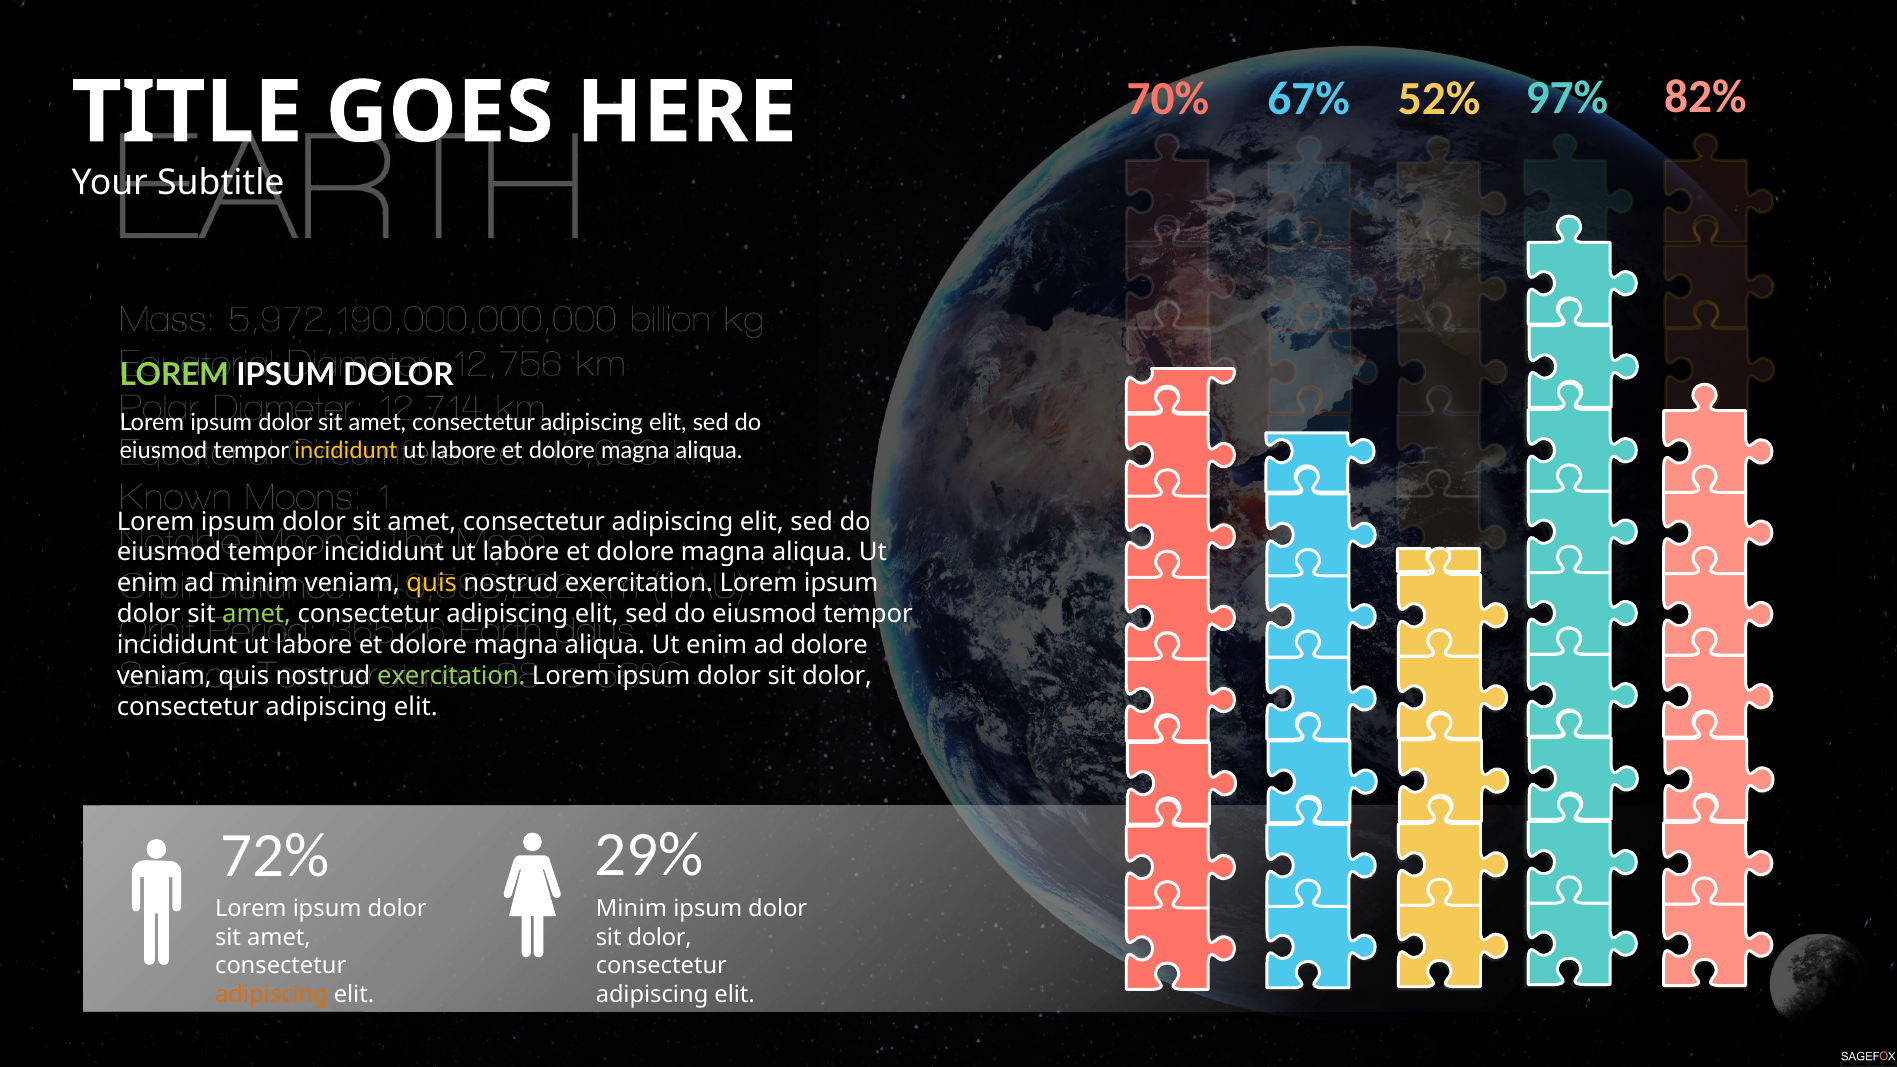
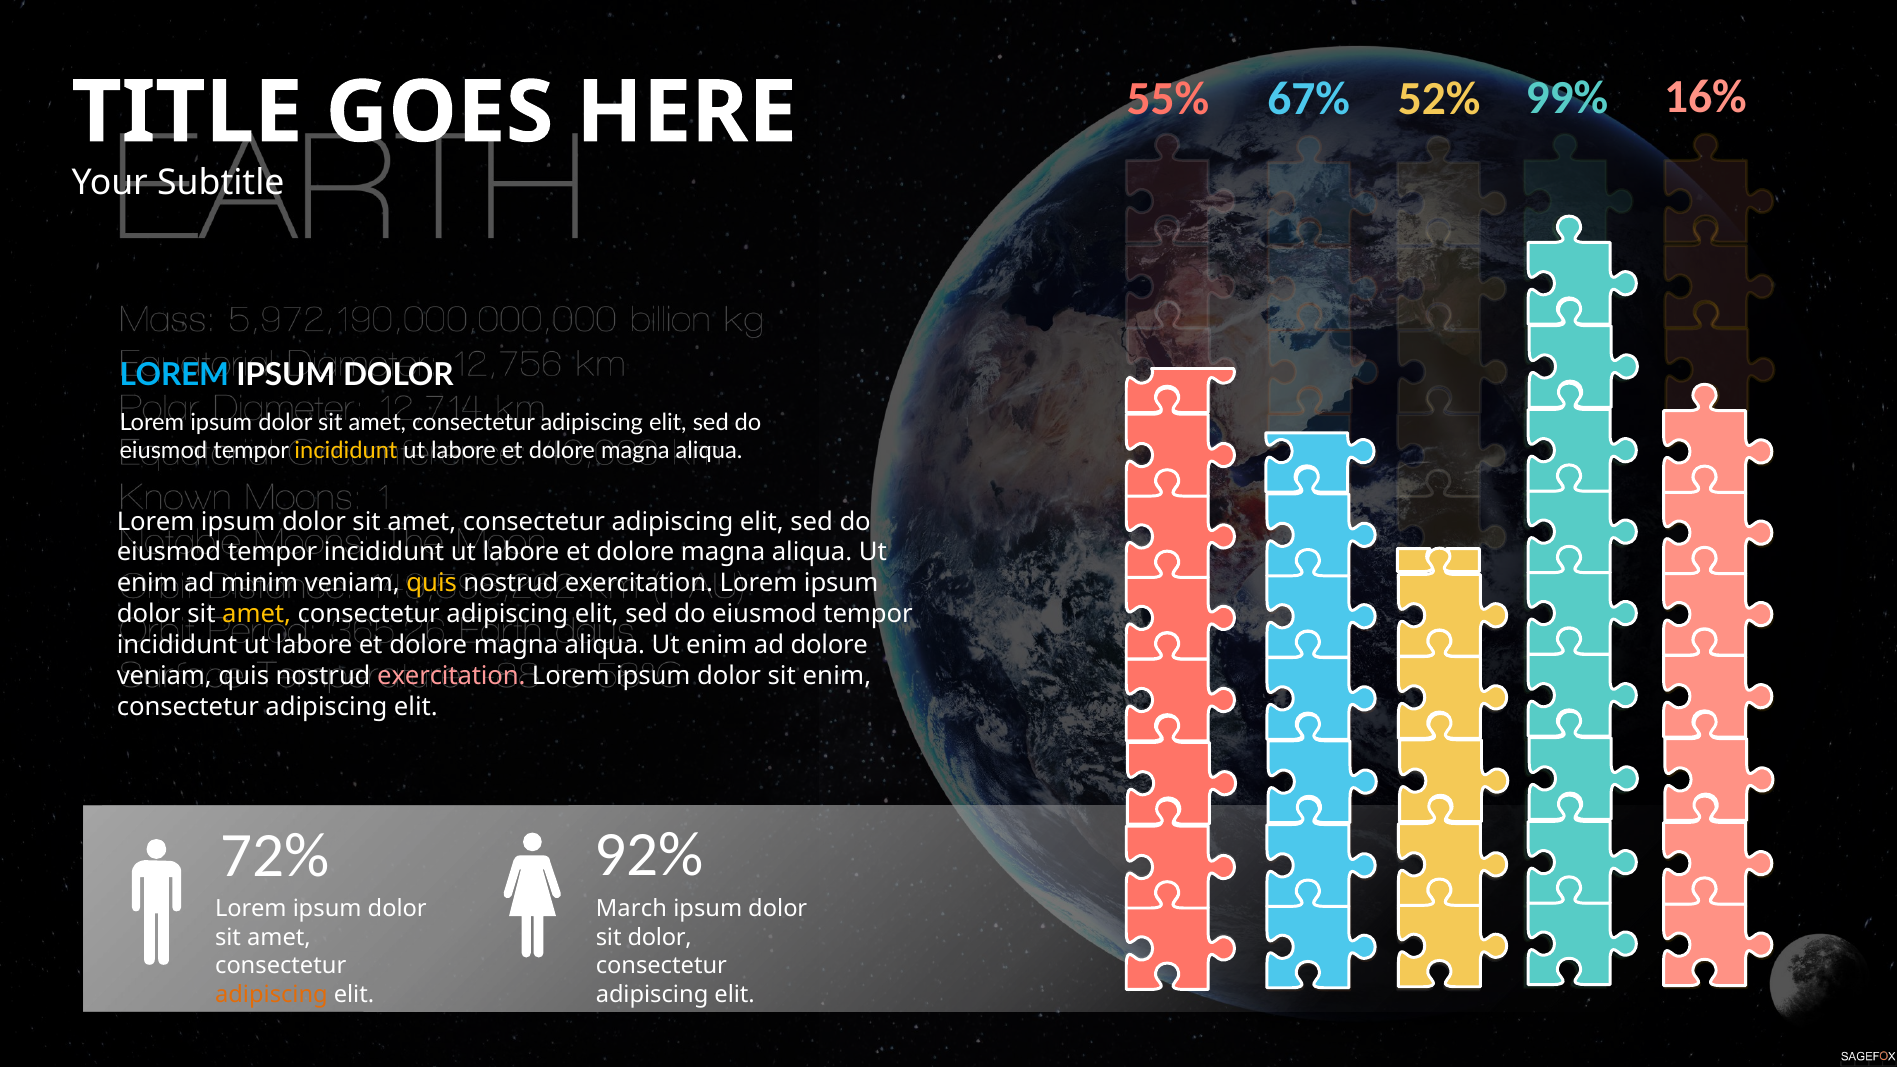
82%: 82% -> 16% (1705, 97)
70%: 70% -> 55% (1168, 99)
97%: 97% -> 99% (1567, 98)
LOREM colour: light green -> light blue (174, 376)
amet colour: light green -> yellow (257, 614)
exercitation colour: light green -> pink (451, 676)
dolor: dolor -> enim (837, 676)
29%: 29% -> 92% (649, 855)
Minim: Minim -> March (631, 909)
